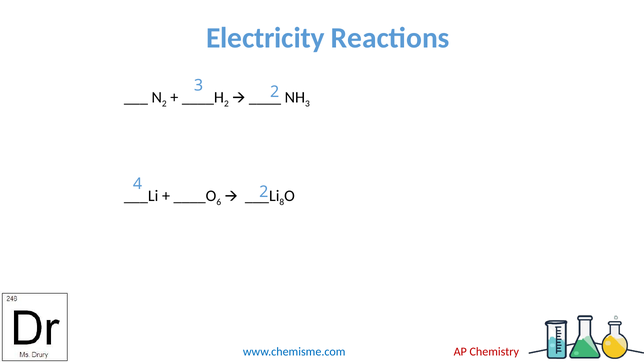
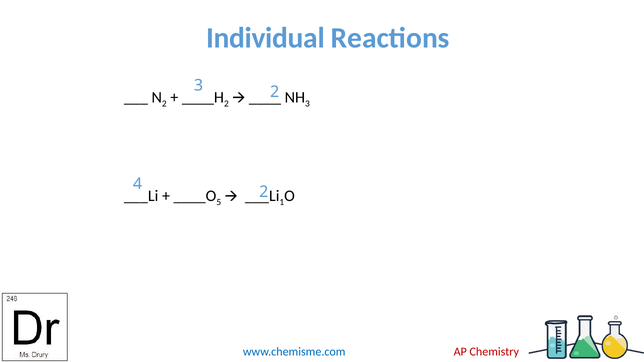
Electricity: Electricity -> Individual (265, 38)
6: 6 -> 5 (219, 202)
8: 8 -> 1 (282, 202)
